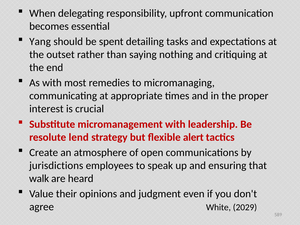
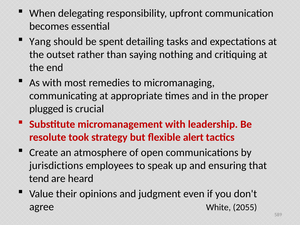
interest: interest -> plugged (46, 109)
lend: lend -> took (79, 137)
walk: walk -> tend (39, 178)
2029: 2029 -> 2055 (245, 207)
